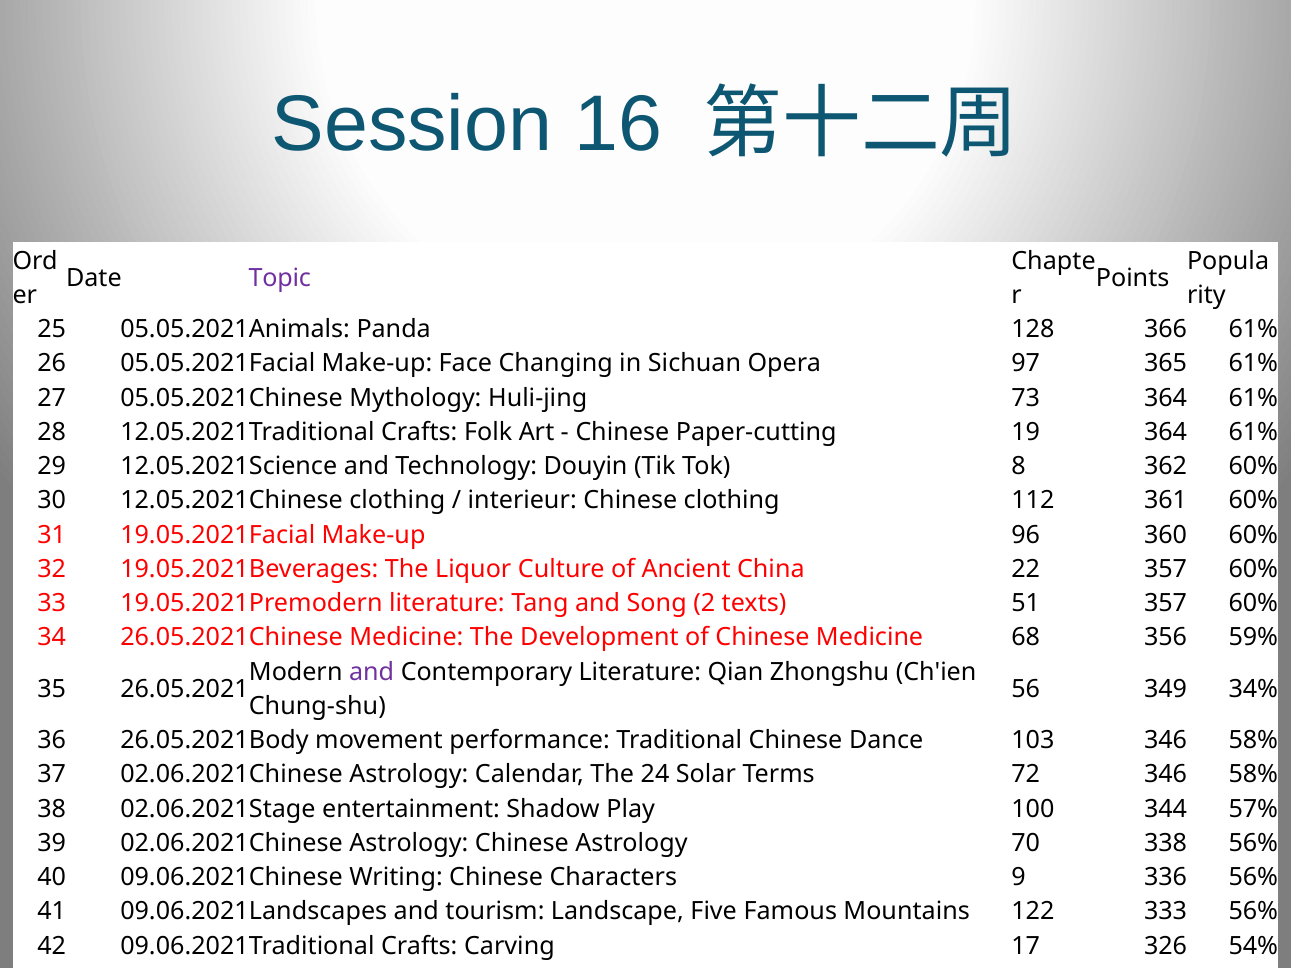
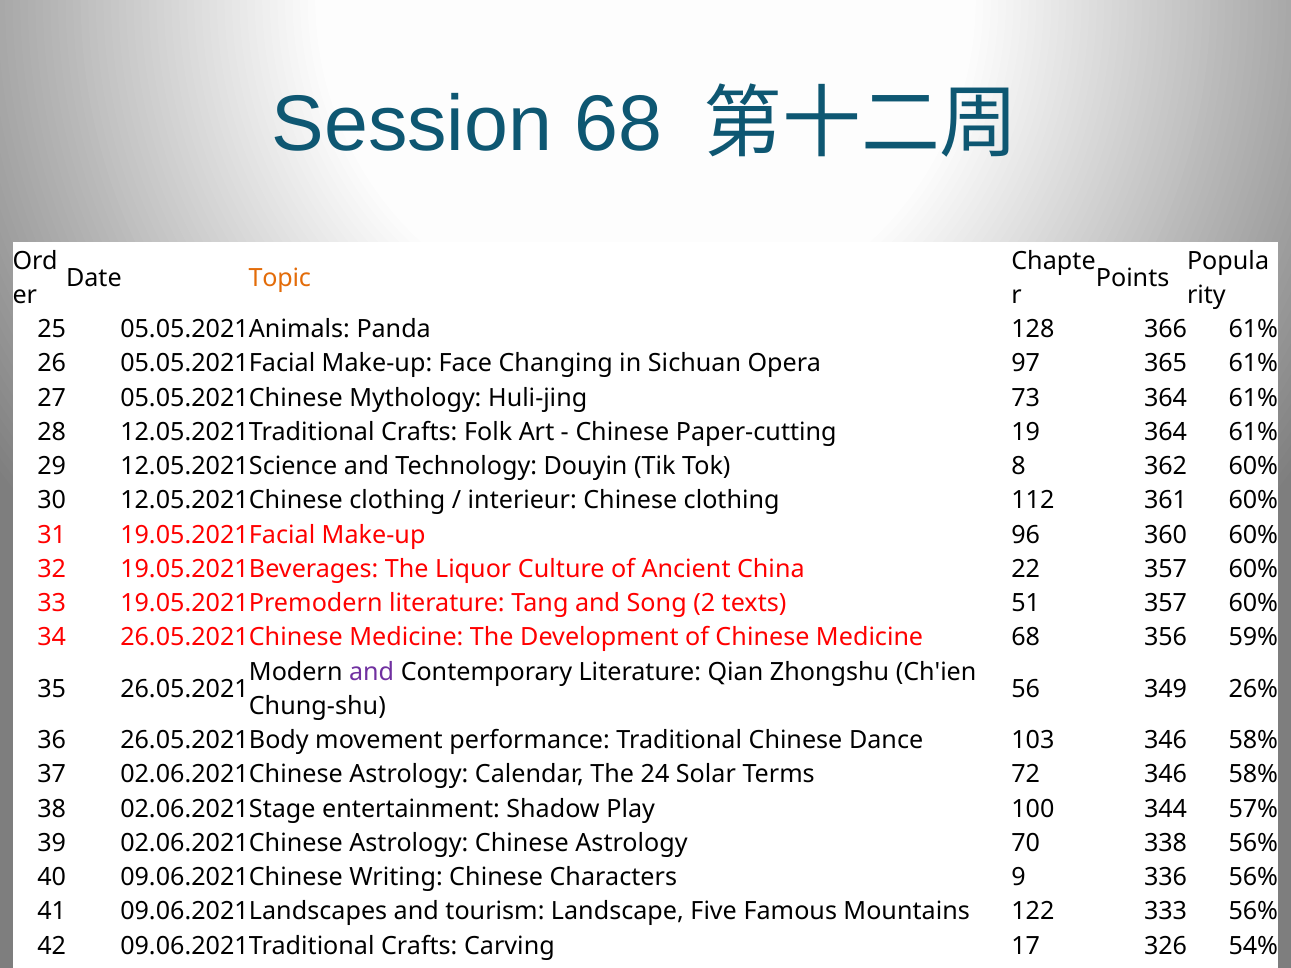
Session 16: 16 -> 68 (618, 125)
Topic colour: purple -> orange (280, 278)
349 34%: 34% -> 26% (1253, 689)
